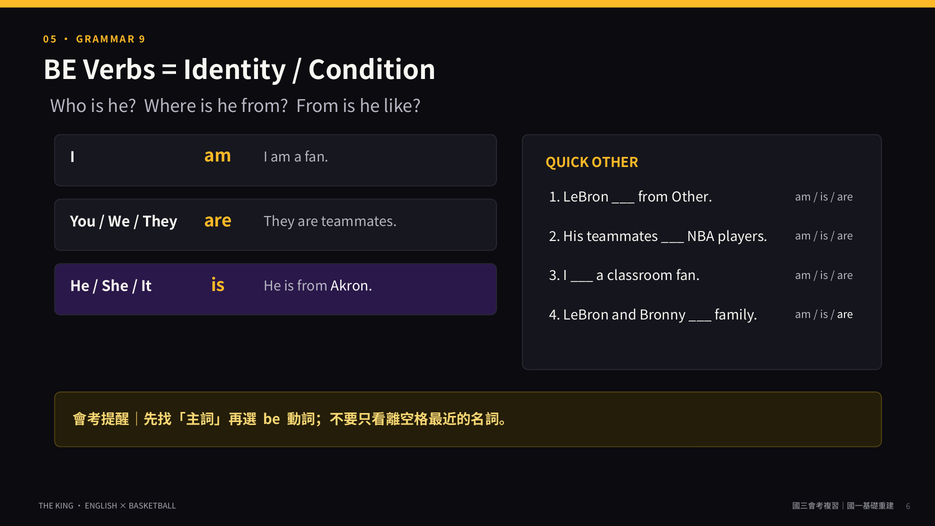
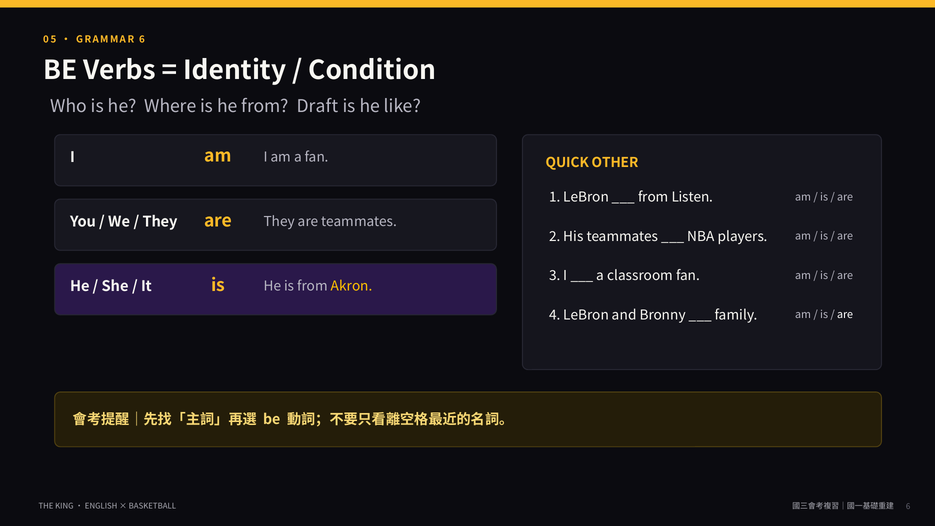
GRAMMAR 9: 9 -> 6 (142, 40)
from From: From -> Draft (318, 106)
from Other: Other -> Listen (692, 197)
Akron colour: white -> yellow (352, 286)
